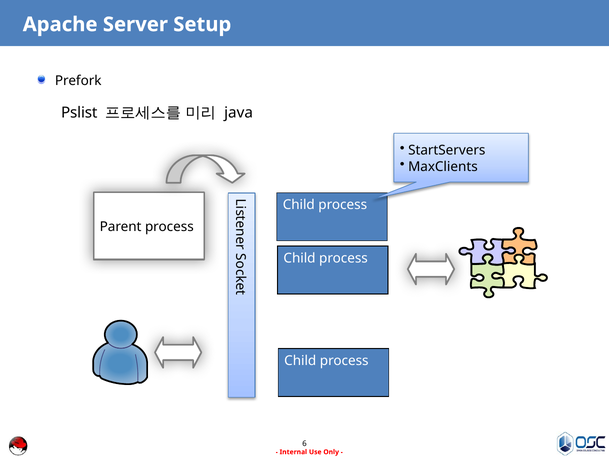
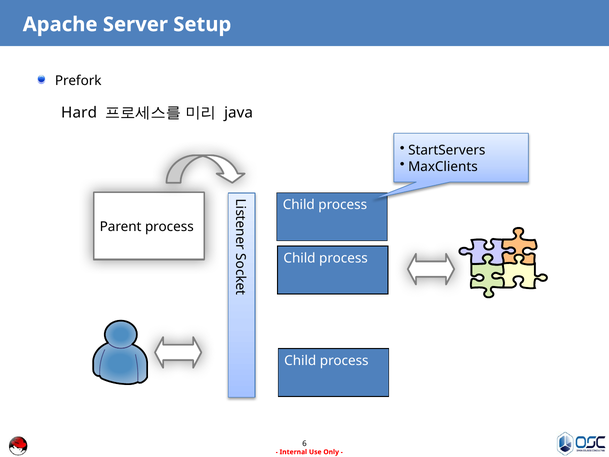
Pslist: Pslist -> Hard (79, 113)
